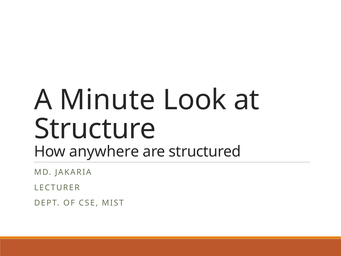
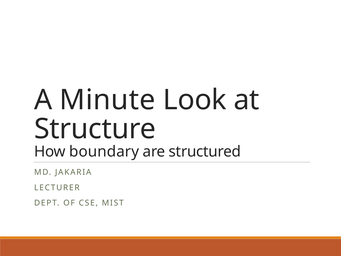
anywhere: anywhere -> boundary (104, 151)
